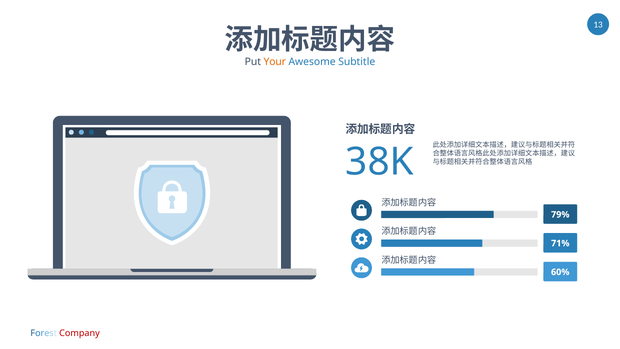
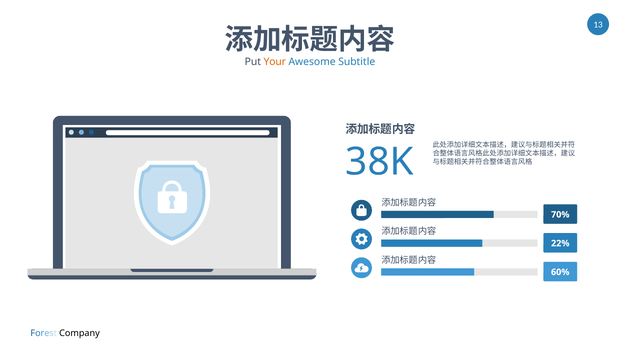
79%: 79% -> 70% (560, 214)
71%: 71% -> 22% (560, 243)
Company colour: red -> black (79, 333)
